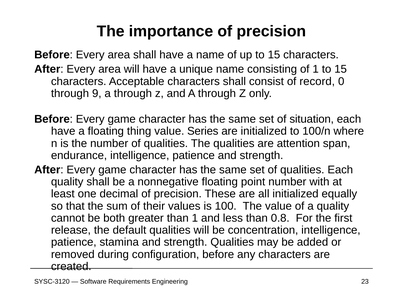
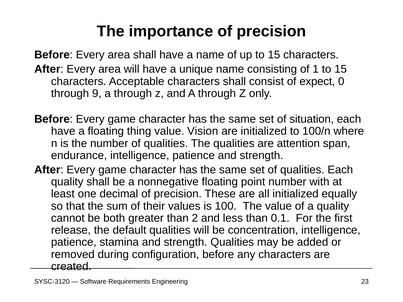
record: record -> expect (317, 81)
Series: Series -> Vision (203, 131)
than 1: 1 -> 2 (195, 218)
0.8: 0.8 -> 0.1 (280, 218)
